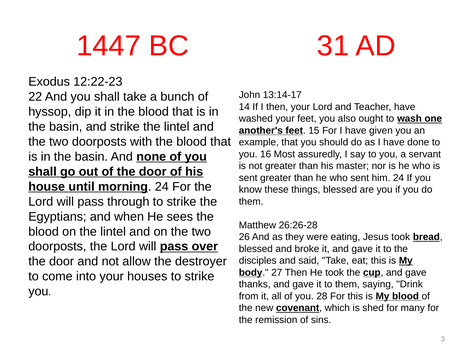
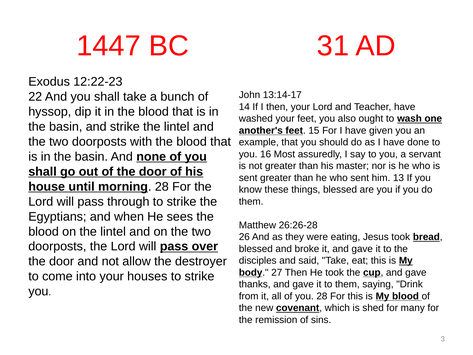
him 24: 24 -> 13 (398, 178)
morning 24: 24 -> 28 (162, 186)
